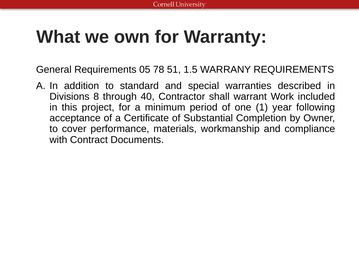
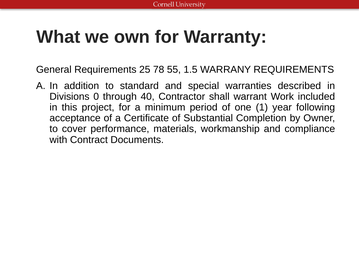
05: 05 -> 25 (145, 70)
51: 51 -> 55 (174, 70)
8: 8 -> 0 (96, 97)
